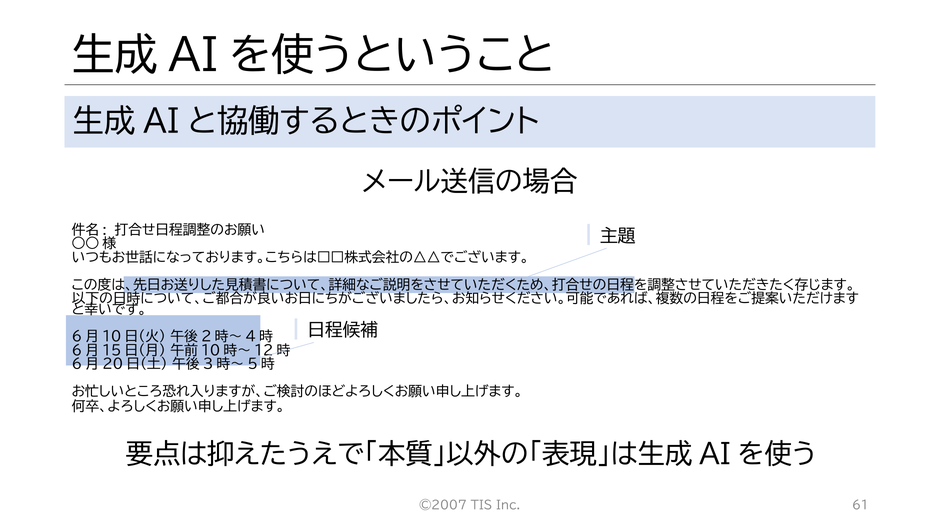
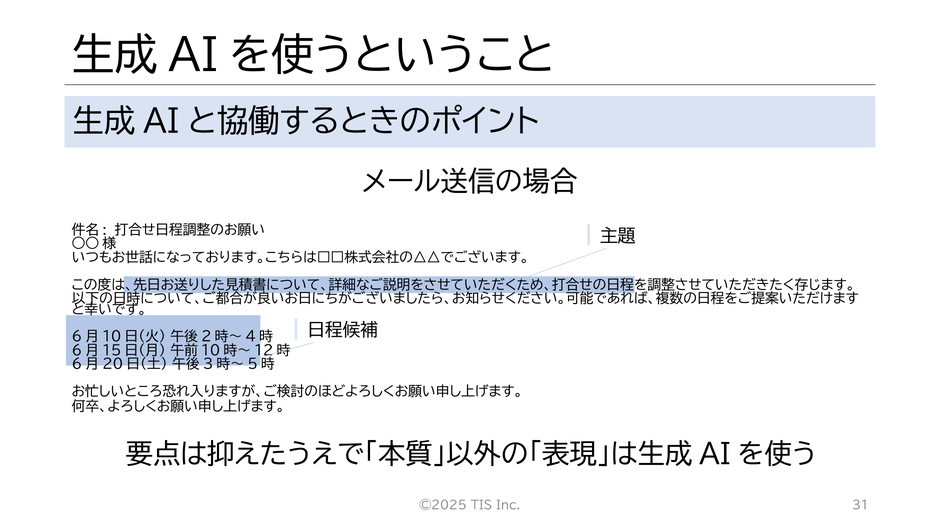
©2007: ©2007 -> ©2025 (443, 505)
61: 61 -> 31 (860, 505)
